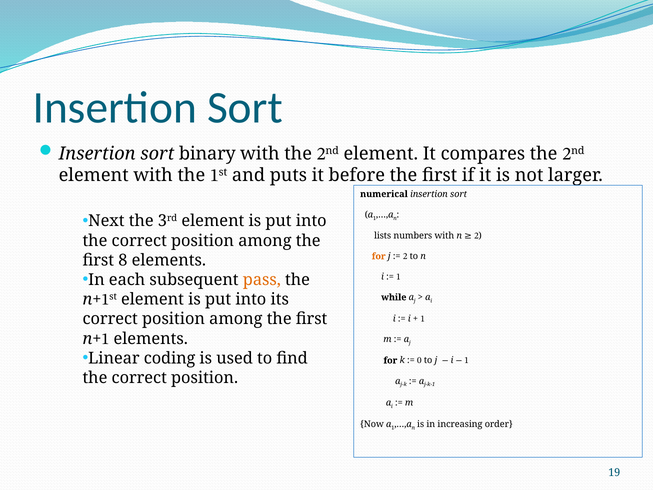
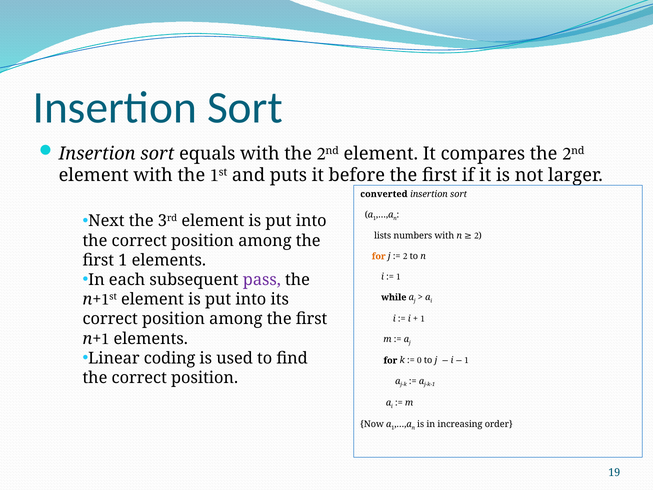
binary: binary -> equals (207, 154)
numerical: numerical -> converted (384, 194)
first 8: 8 -> 1 (123, 260)
pass colour: orange -> purple (262, 280)
